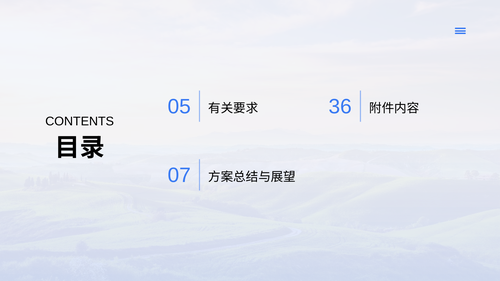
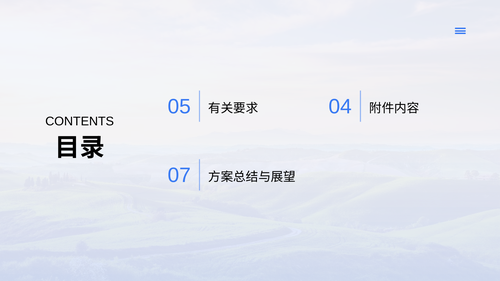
36: 36 -> 04 (340, 107)
